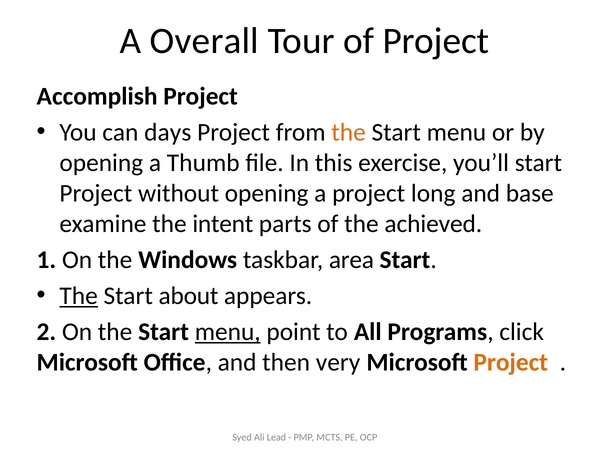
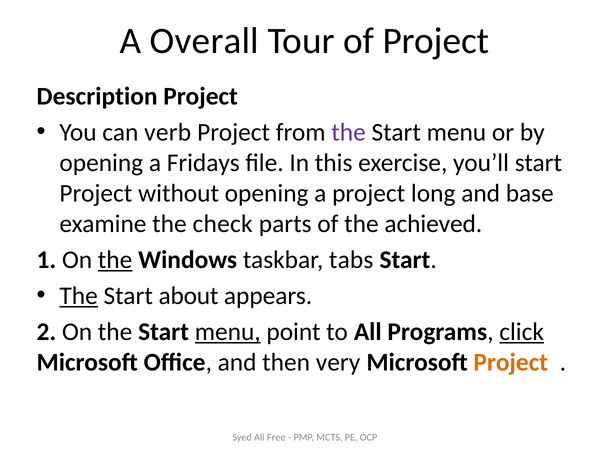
Accomplish: Accomplish -> Description (97, 96)
days: days -> verb (168, 132)
the colour: orange -> purple (349, 132)
Thumb: Thumb -> Fridays (203, 163)
intent: intent -> check (223, 224)
the underline: none -> present (115, 260)
area: area -> tabs (351, 260)
click underline: none -> present (522, 332)
Lead: Lead -> Free (276, 437)
